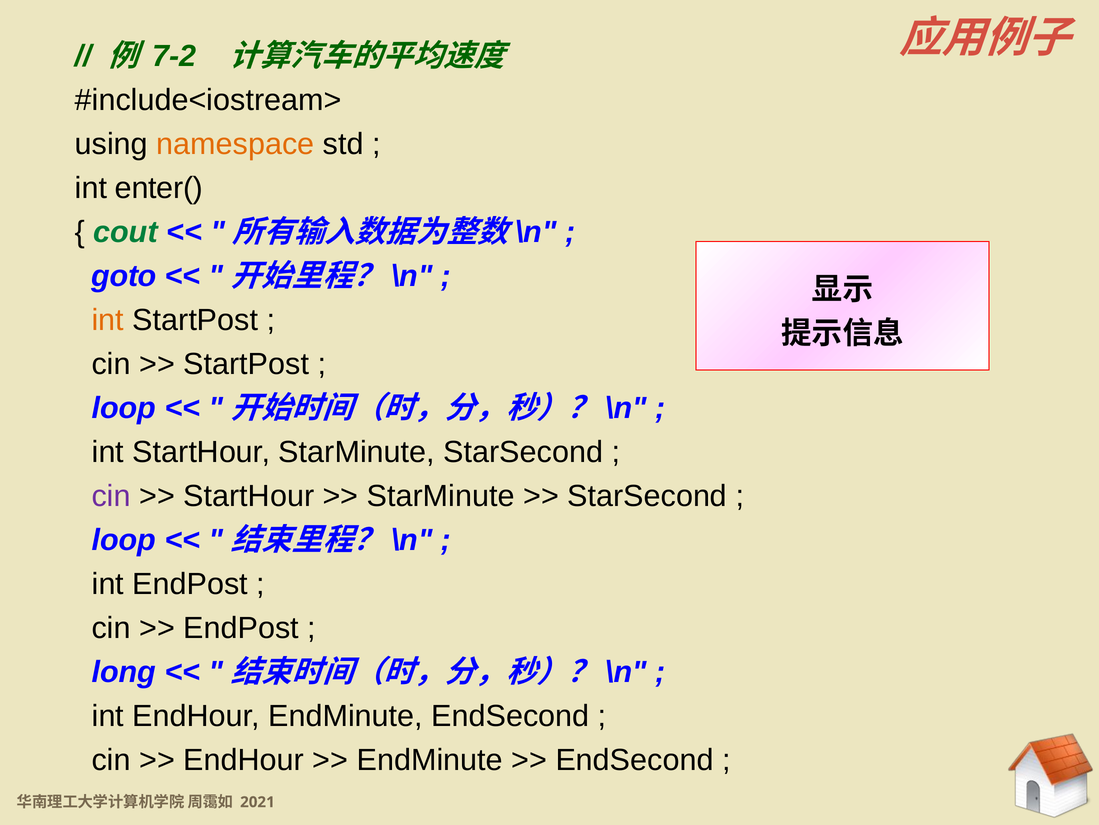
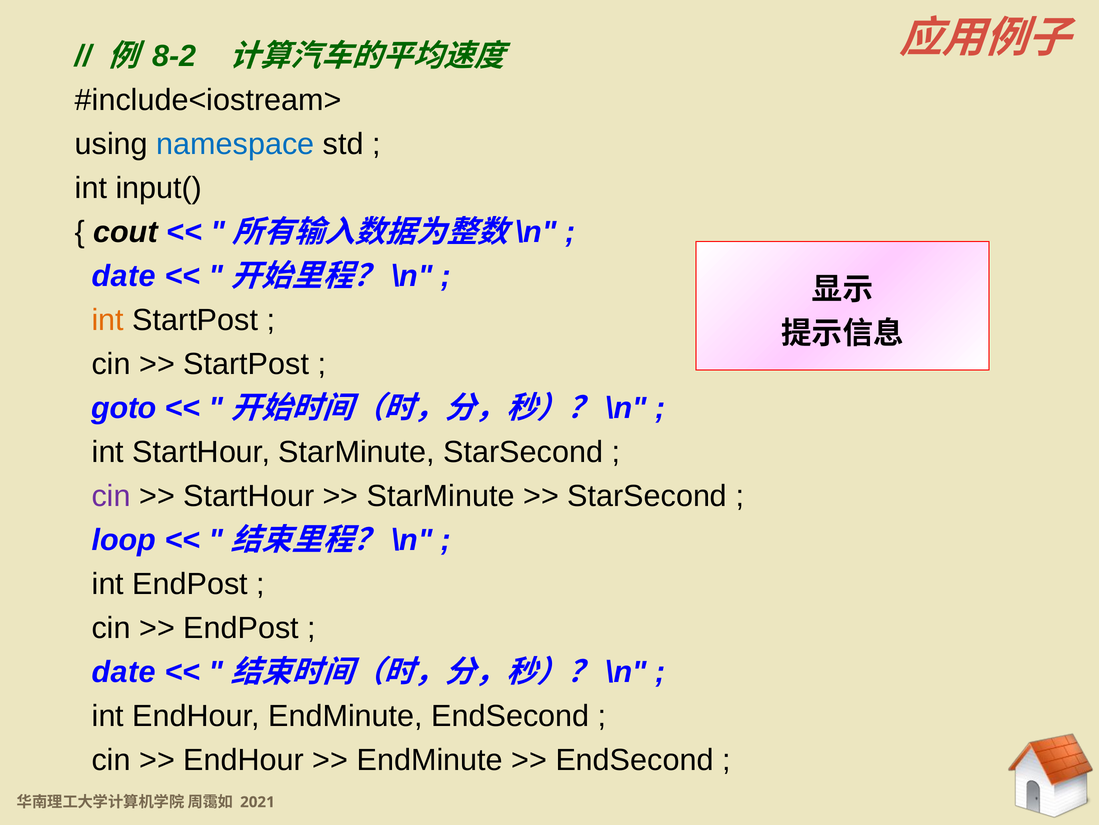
7-2: 7-2 -> 8-2 (174, 56)
namespace colour: orange -> blue (235, 144)
enter(: enter( -> input( (159, 188)
cout colour: green -> black (126, 232)
goto: goto -> date (124, 276)
loop: loop -> goto (124, 408)
long: long -> date (124, 671)
